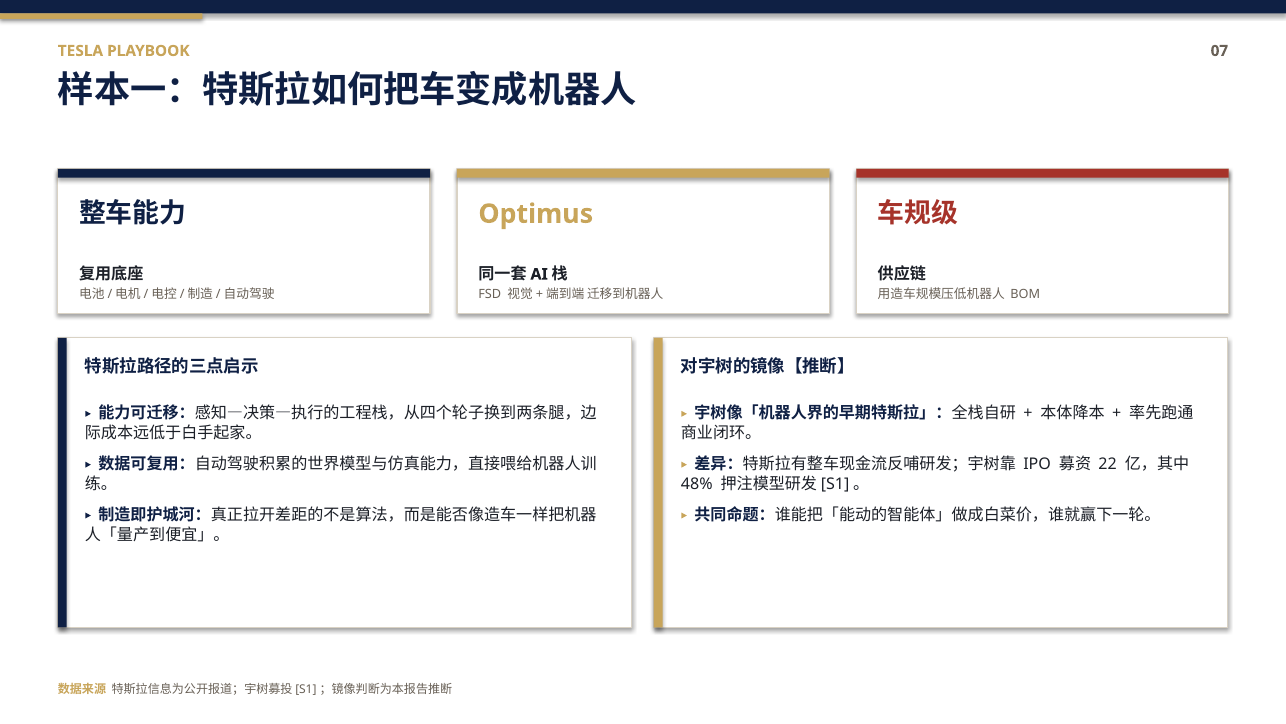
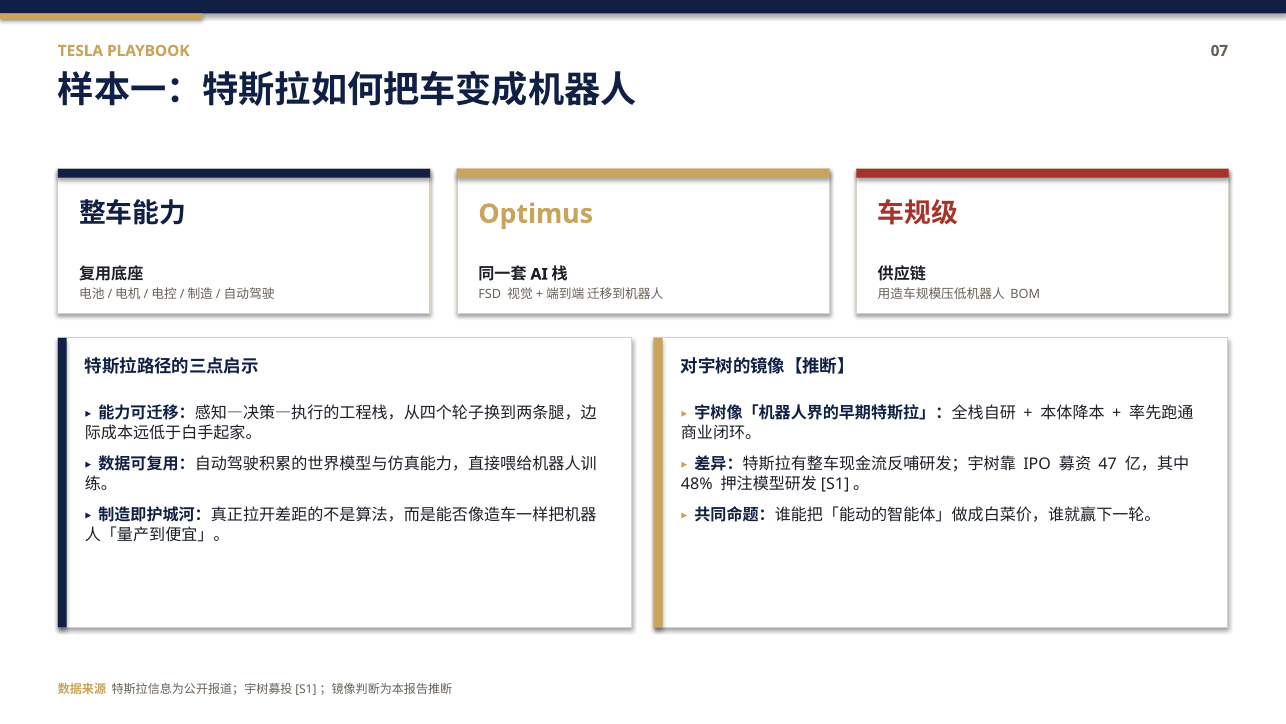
22: 22 -> 47 (1108, 464)
